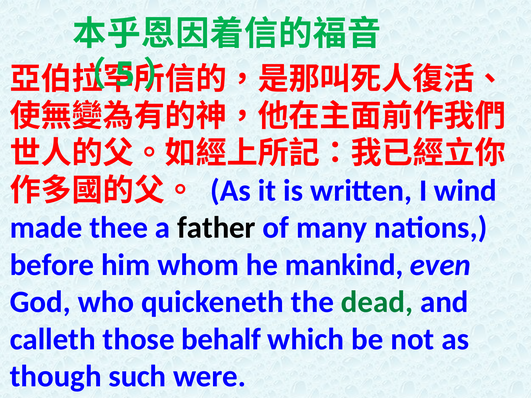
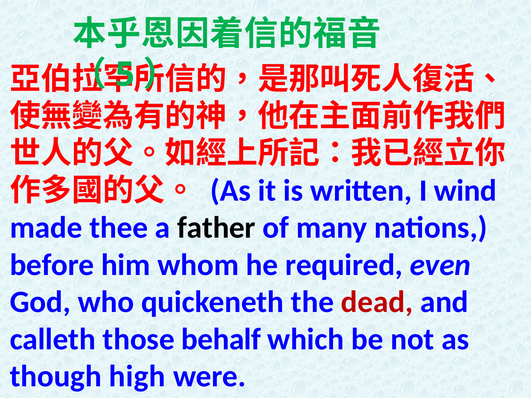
mankind: mankind -> required (344, 265)
dead colour: green -> red (377, 302)
such: such -> high (137, 377)
